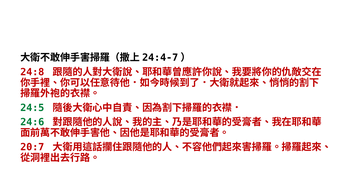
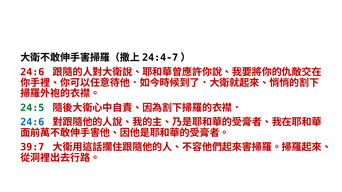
24:8: 24:8 -> 24:6 (32, 72)
24:6 colour: green -> blue (32, 122)
20:7: 20:7 -> 39:7 (32, 147)
